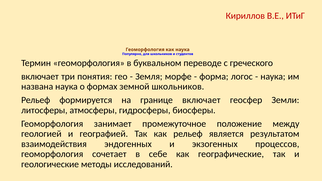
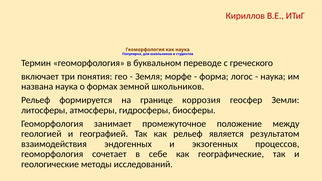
границе включает: включает -> коррозия (201, 100)
